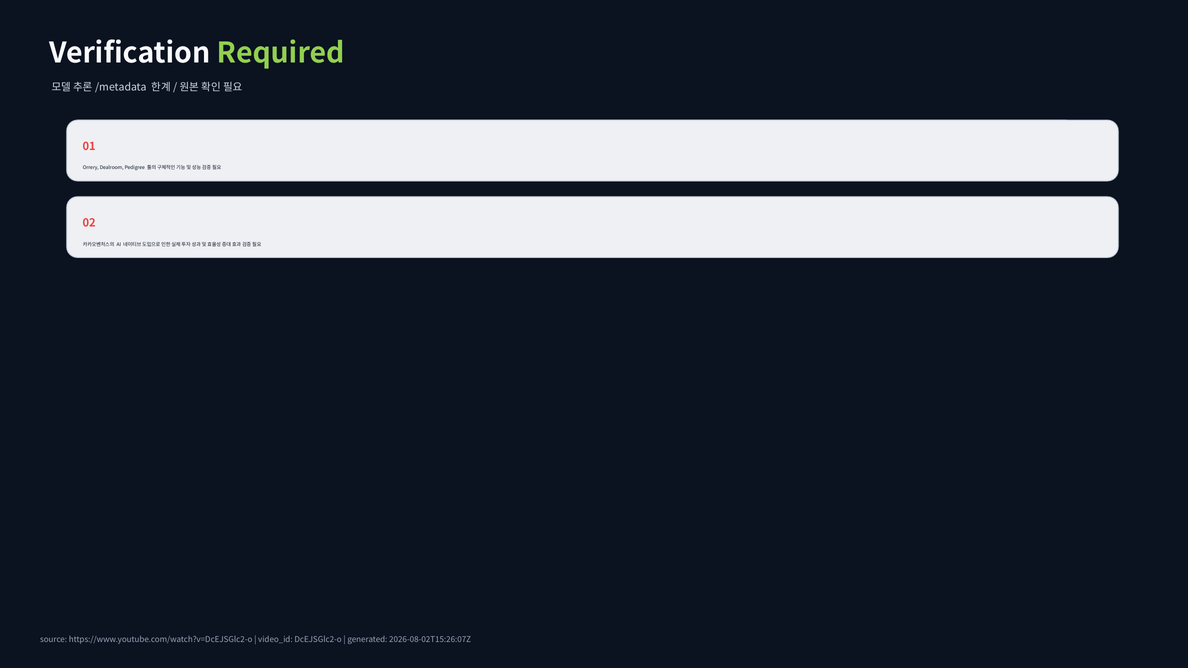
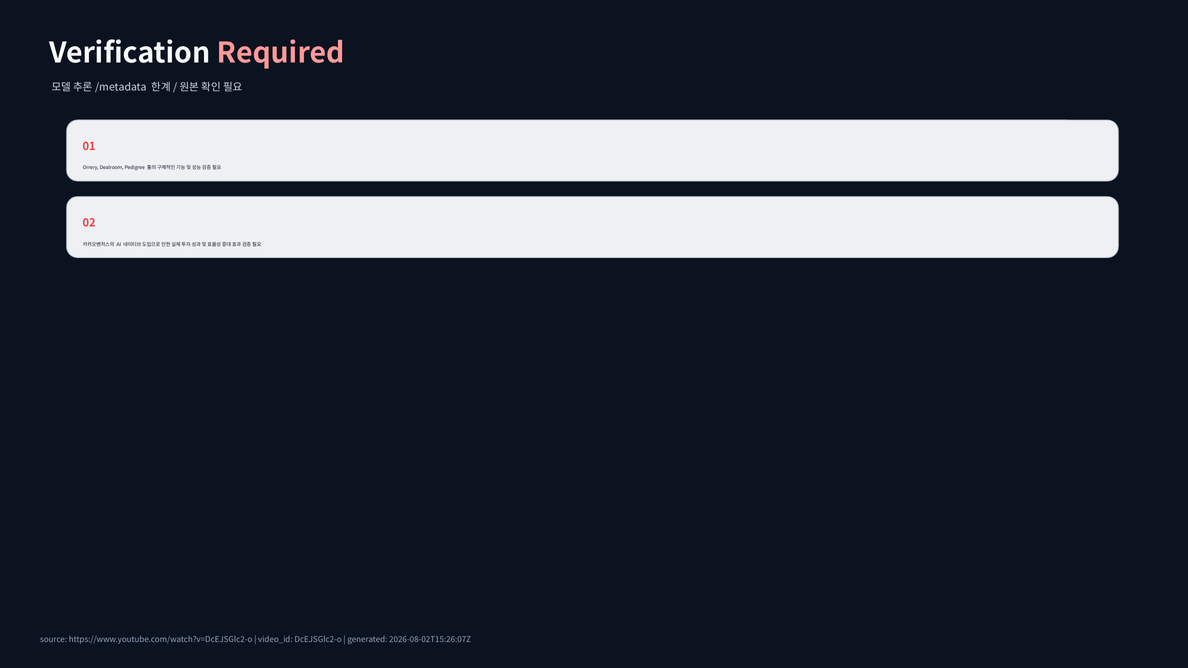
Required colour: light green -> pink (281, 53)
